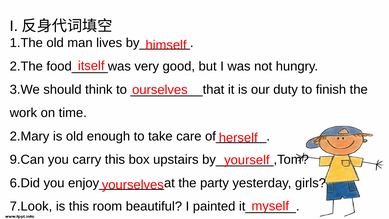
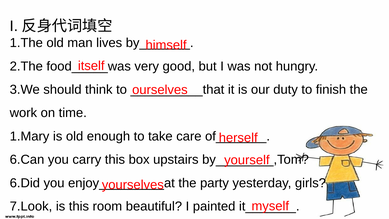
2.Mary: 2.Mary -> 1.Mary (30, 136)
9.Can: 9.Can -> 6.Can (27, 160)
